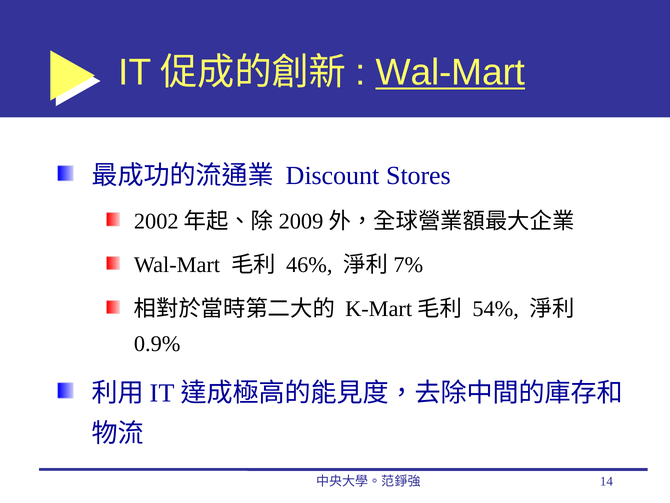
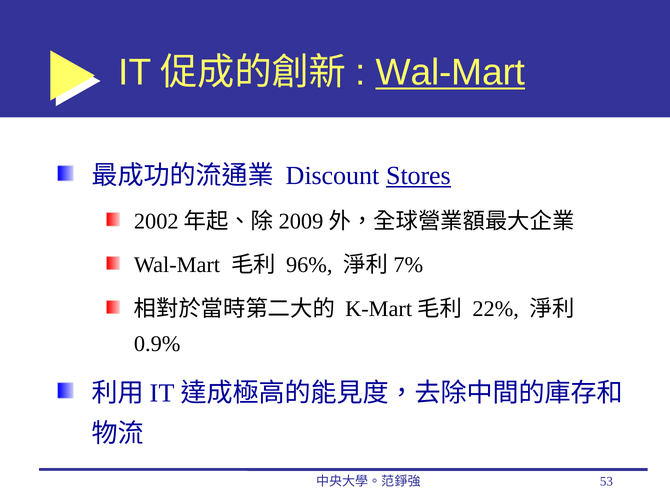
Stores underline: none -> present (419, 175)
46%: 46% -> 96% (309, 265)
54%: 54% -> 22% (496, 309)
14: 14 -> 53 (607, 481)
